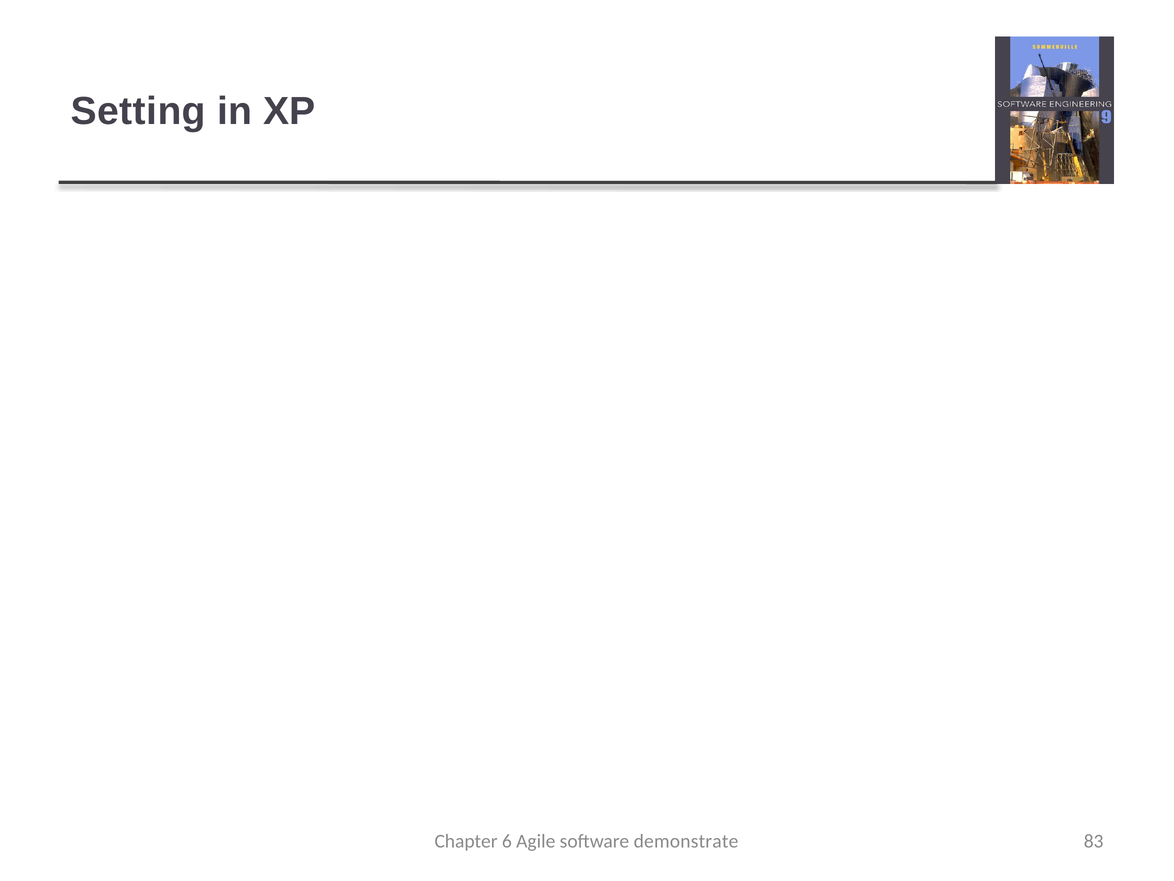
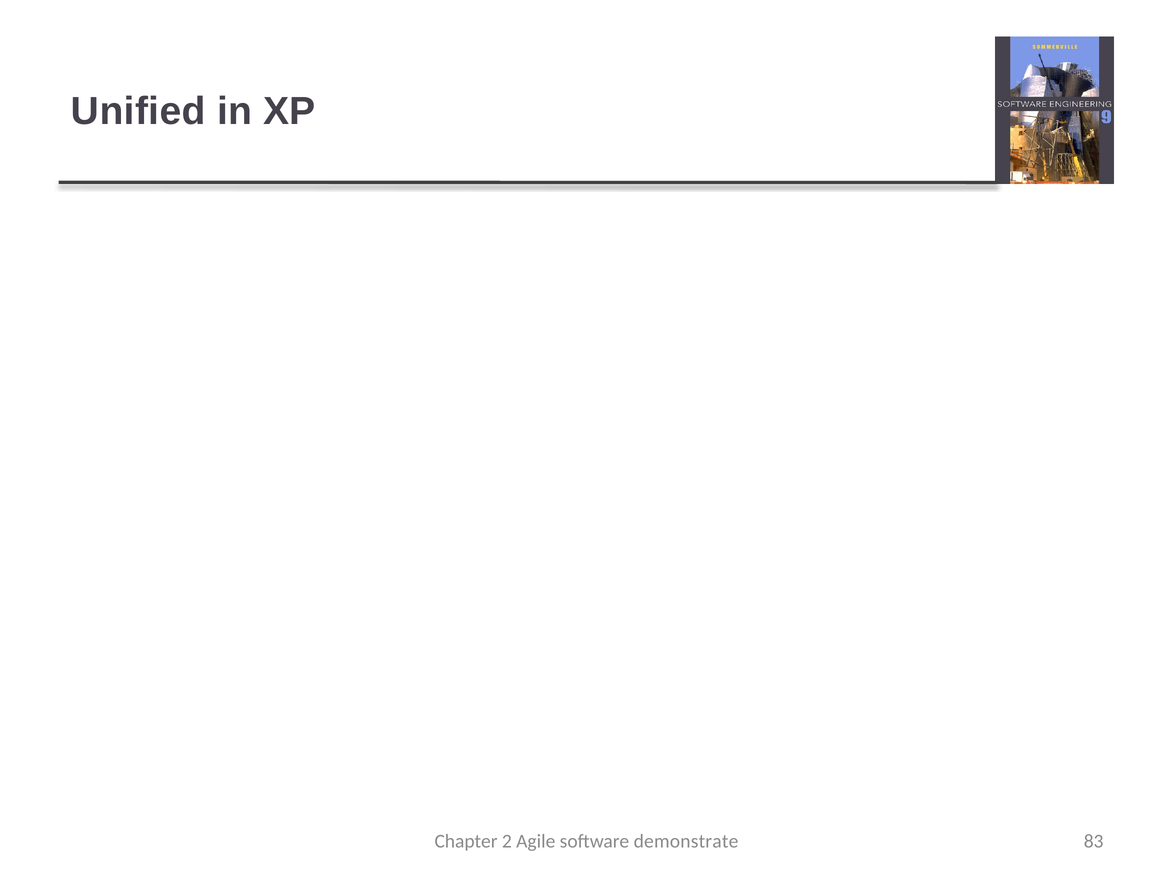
Setting: Setting -> Unified (138, 111)
6: 6 -> 2 (507, 841)
